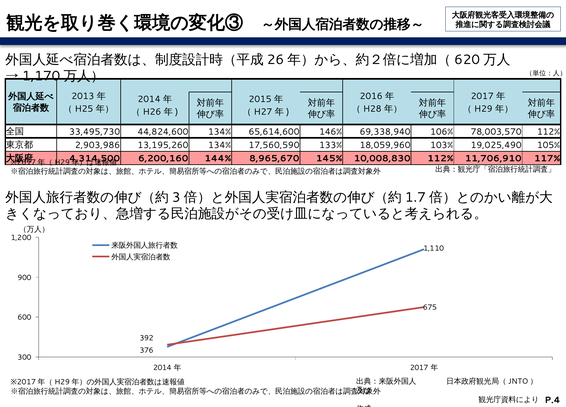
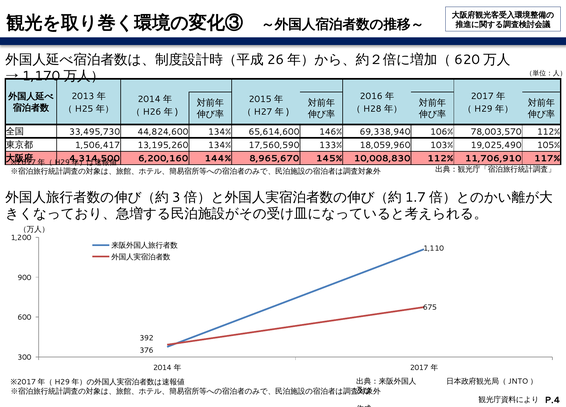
2,903,986: 2,903,986 -> 1,506,417 (97, 145)
